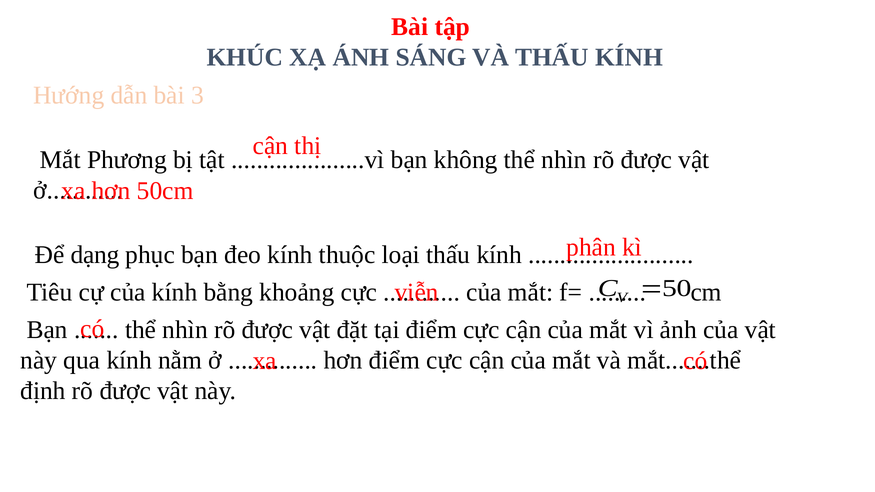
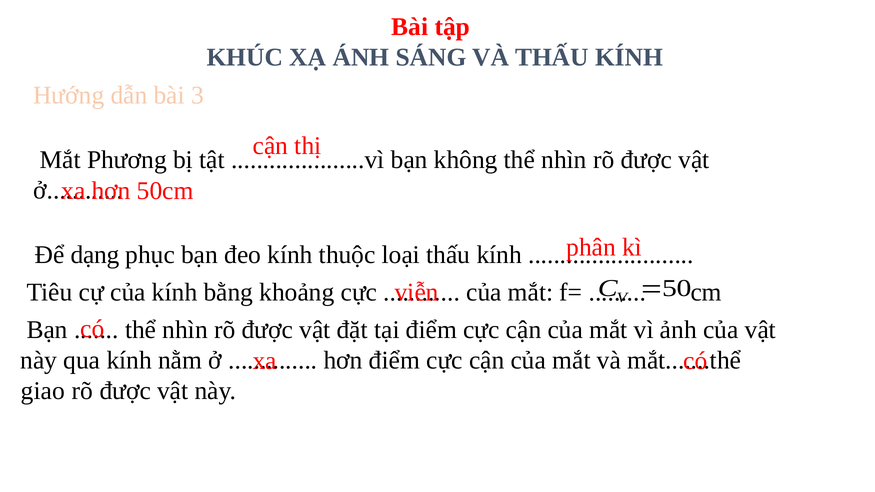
định: định -> giao (43, 391)
